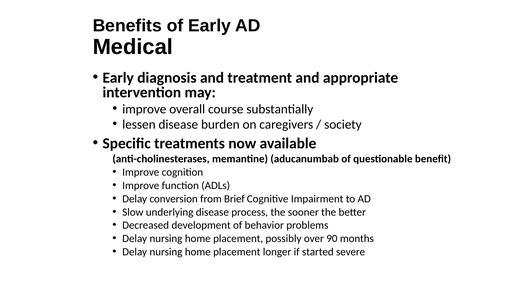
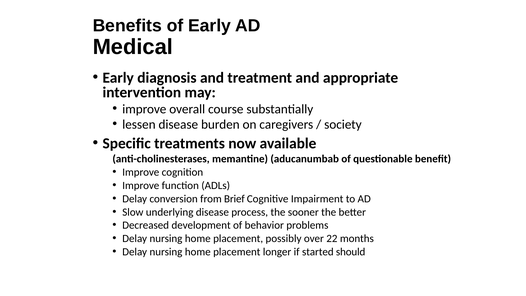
90: 90 -> 22 (332, 239)
severe: severe -> should (351, 252)
